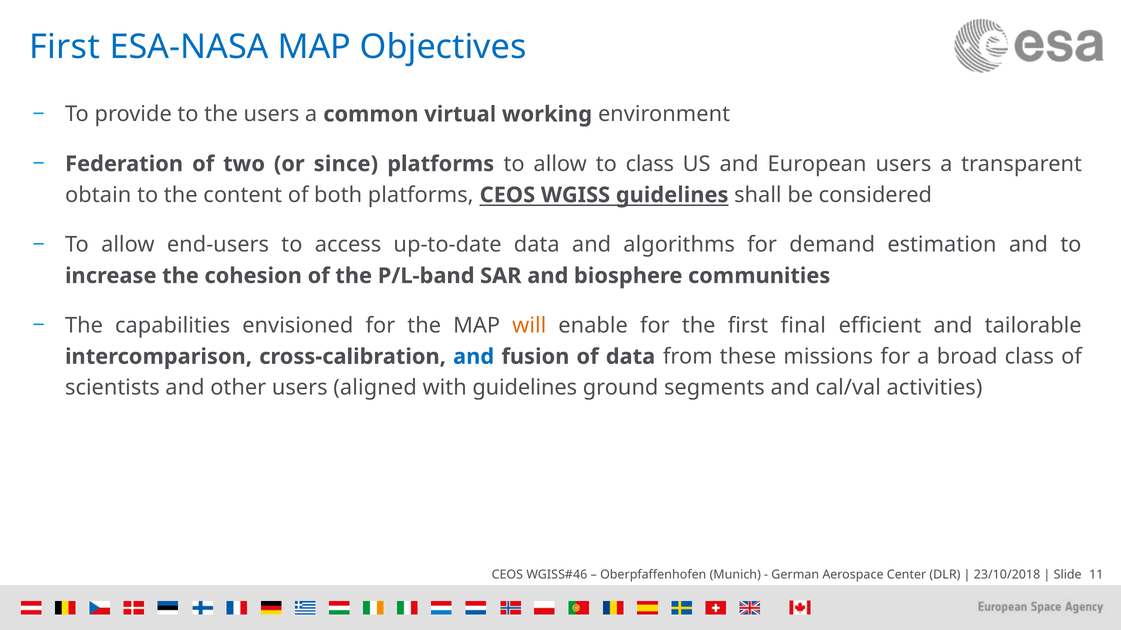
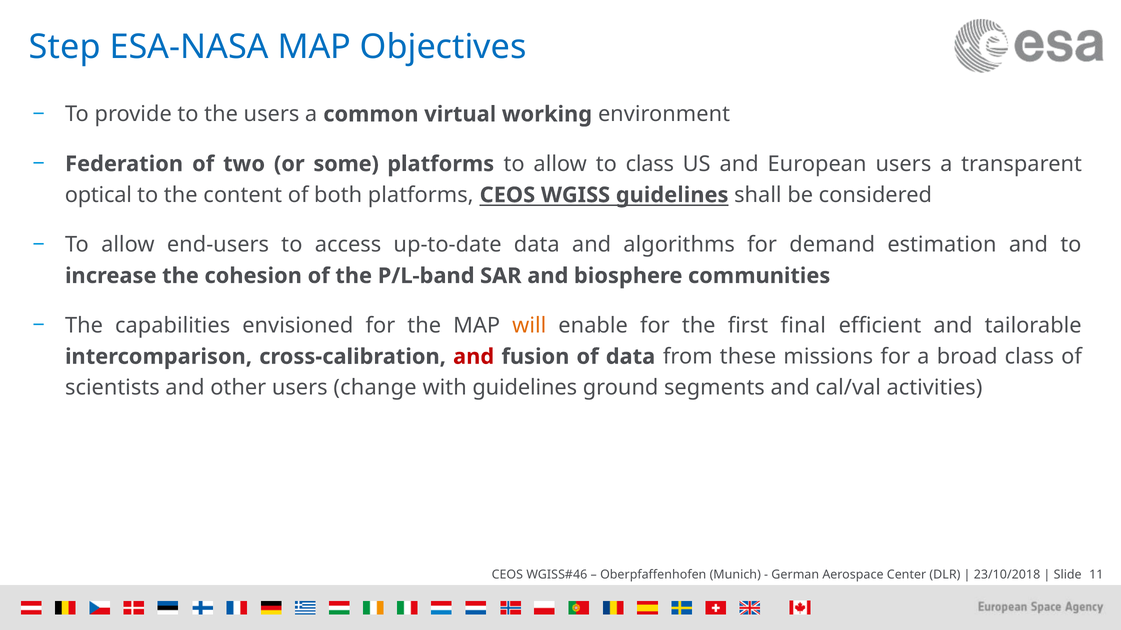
First: First -> Step (65, 47)
since: since -> some (346, 164)
obtain: obtain -> optical (98, 195)
and colour: blue -> red (474, 357)
aligned: aligned -> change (375, 388)
